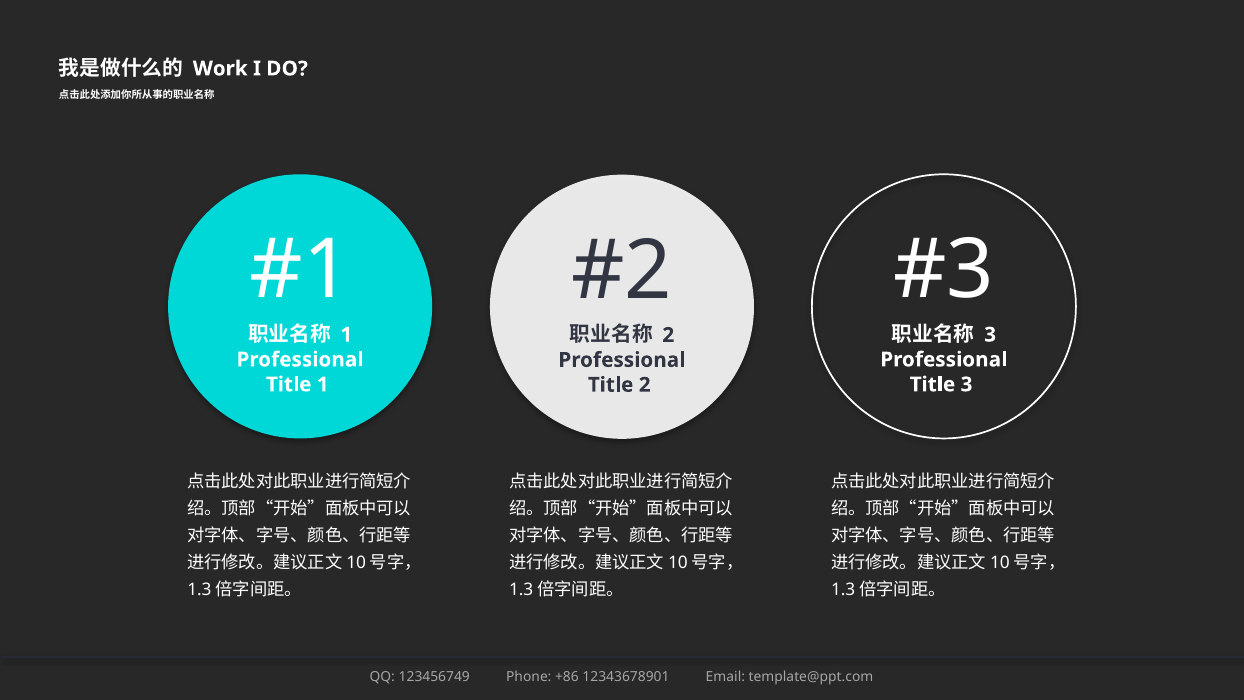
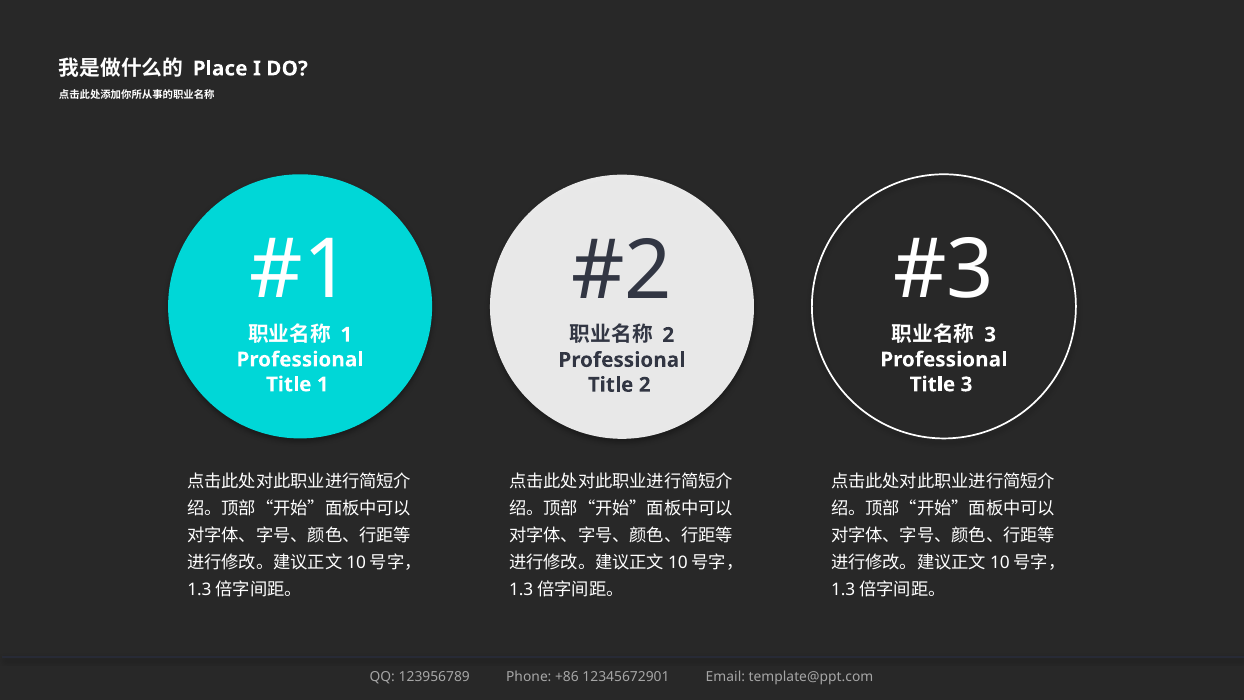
Work: Work -> Place (220, 69)
123456749: 123456749 -> 123956789 (434, 677)
12343678901: 12343678901 -> 12345672901 (626, 677)
